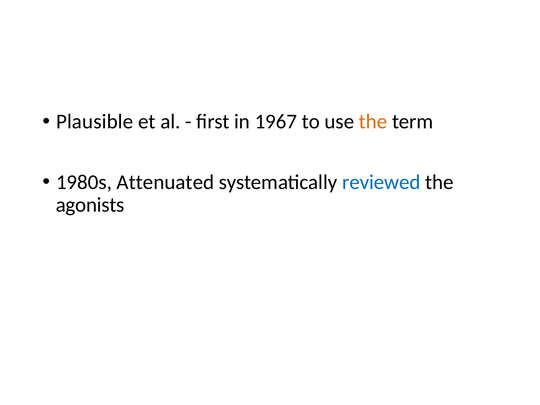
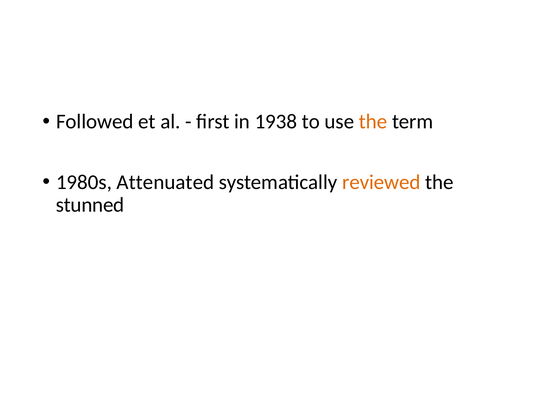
Plausible: Plausible -> Followed (95, 122)
1967: 1967 -> 1938 (276, 122)
reviewed colour: blue -> orange (381, 182)
agonists: agonists -> stunned (90, 205)
